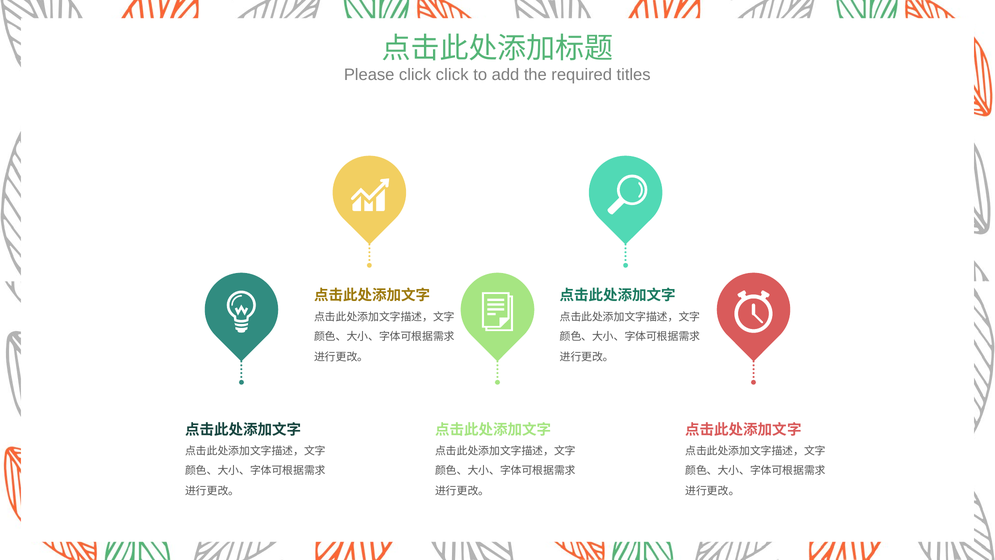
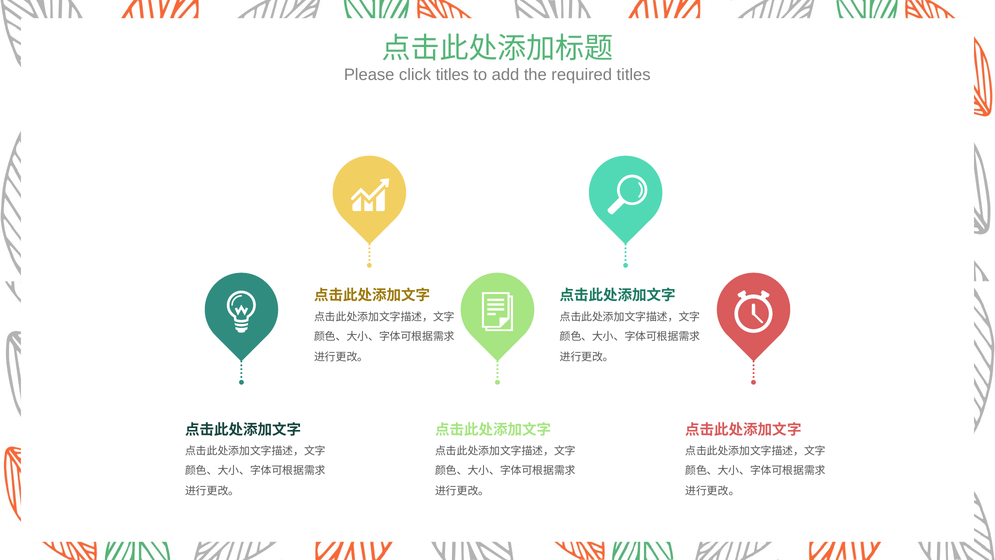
click click: click -> titles (452, 75)
